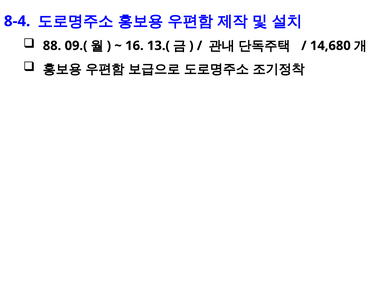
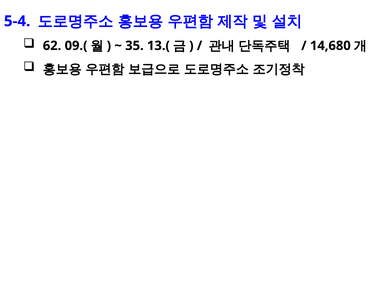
8-4: 8-4 -> 5-4 (17, 21)
88: 88 -> 62 (52, 46)
16: 16 -> 35 (134, 46)
